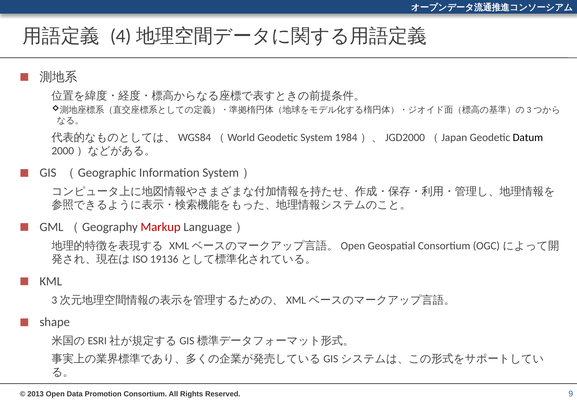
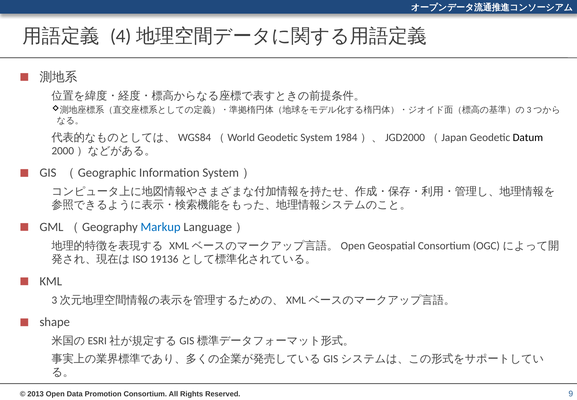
Markup colour: red -> blue (161, 227)
